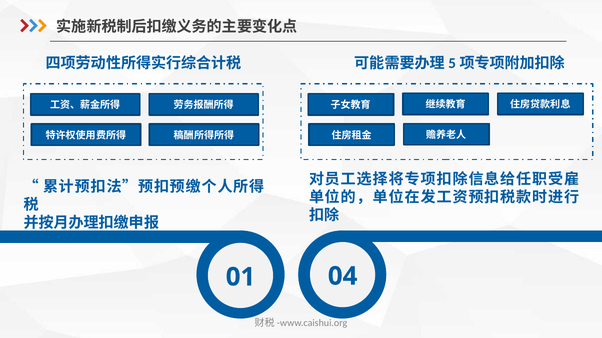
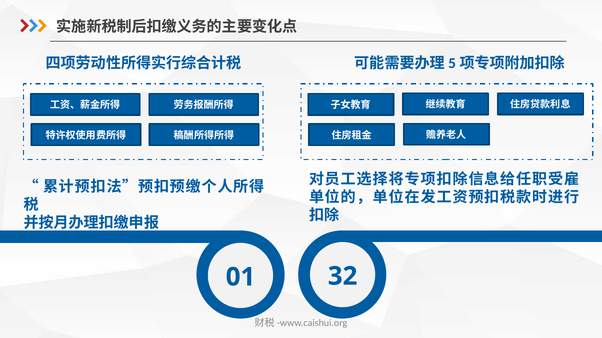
04: 04 -> 32 (343, 277)
